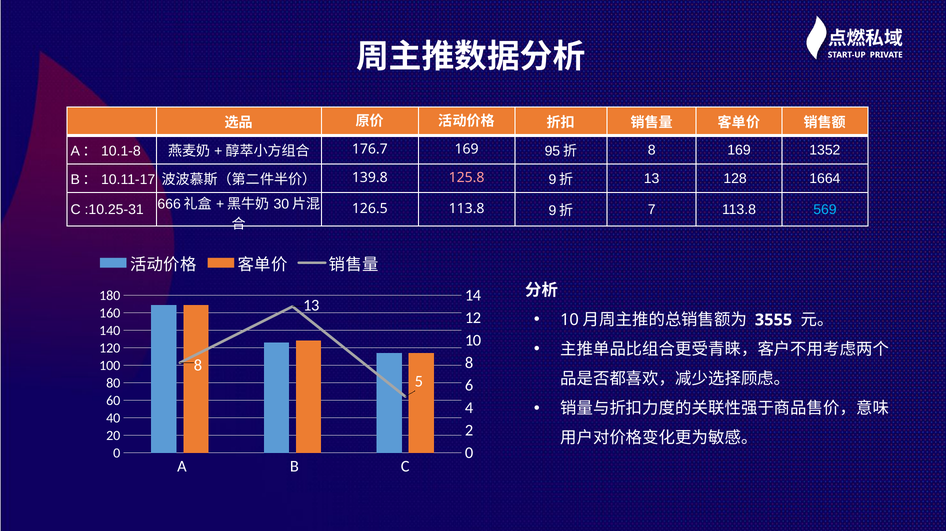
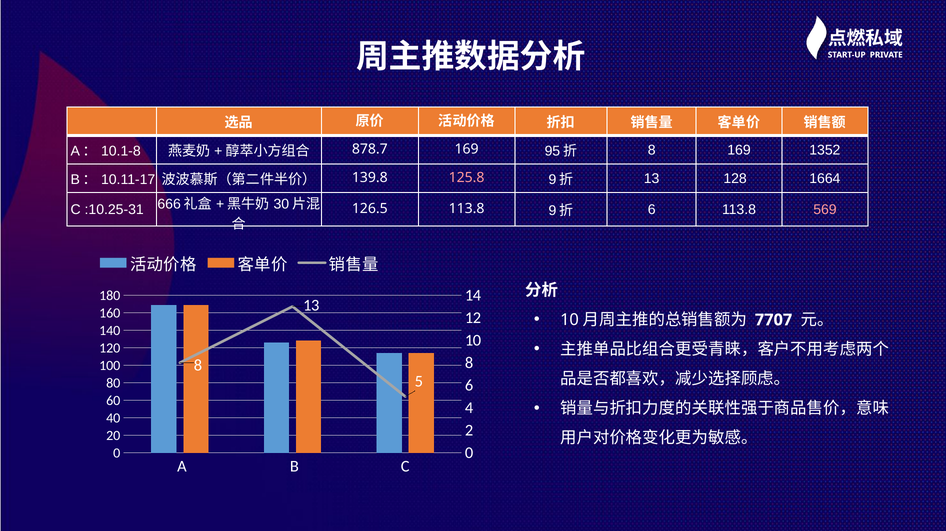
176.7: 176.7 -> 878.7 (370, 149)
7: 7 -> 6 (652, 209)
569 colour: light blue -> pink (825, 209)
3555: 3555 -> 7707 (774, 320)
